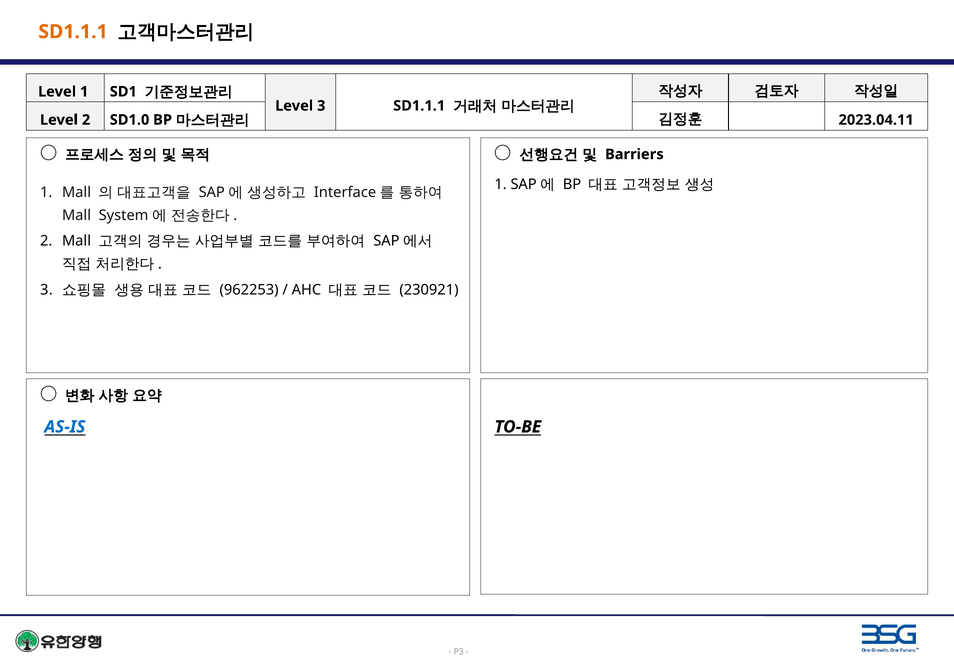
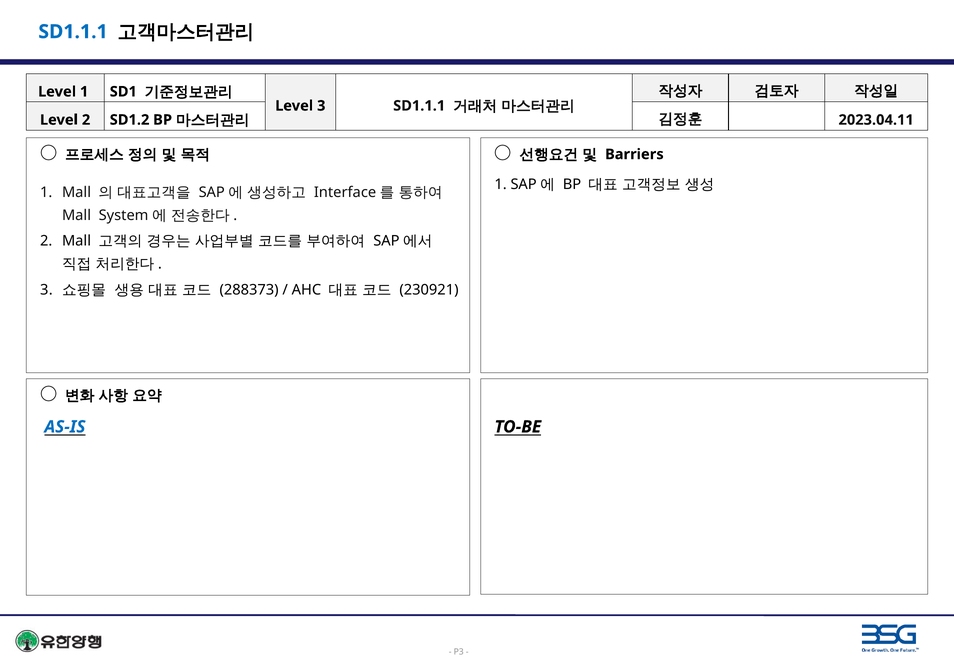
SD1.1.1 colour: orange -> blue (73, 32)
SD1.0: SD1.0 -> SD1.2 (130, 120)
962253: 962253 -> 288373 (249, 290)
